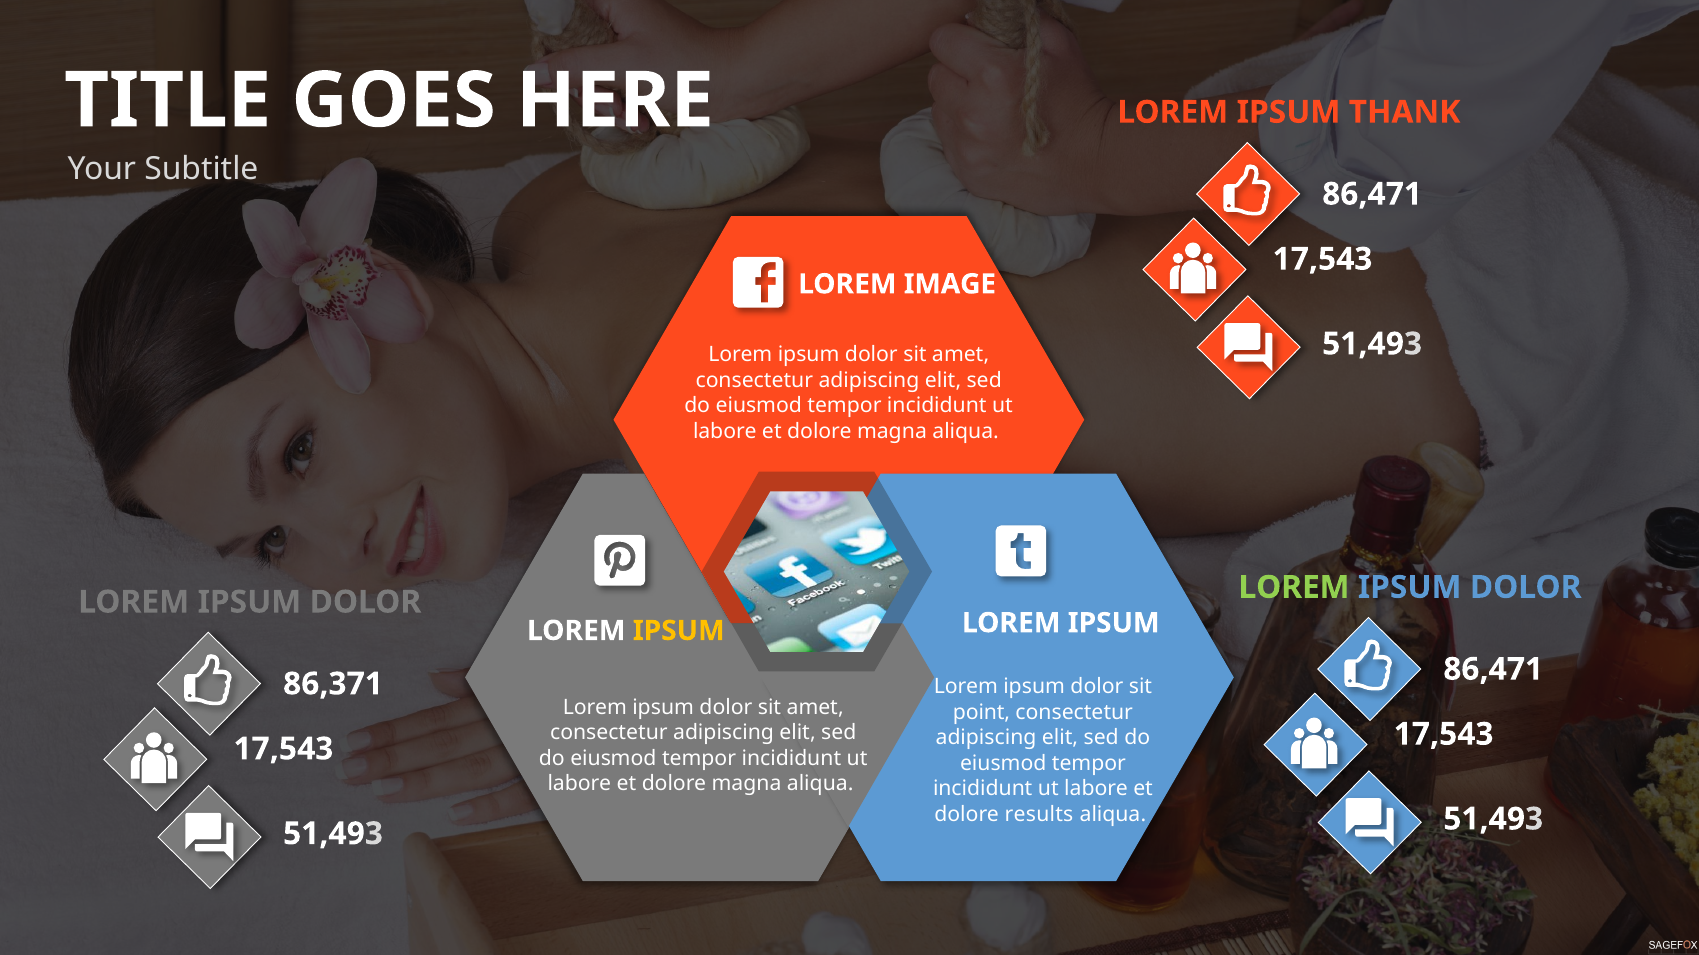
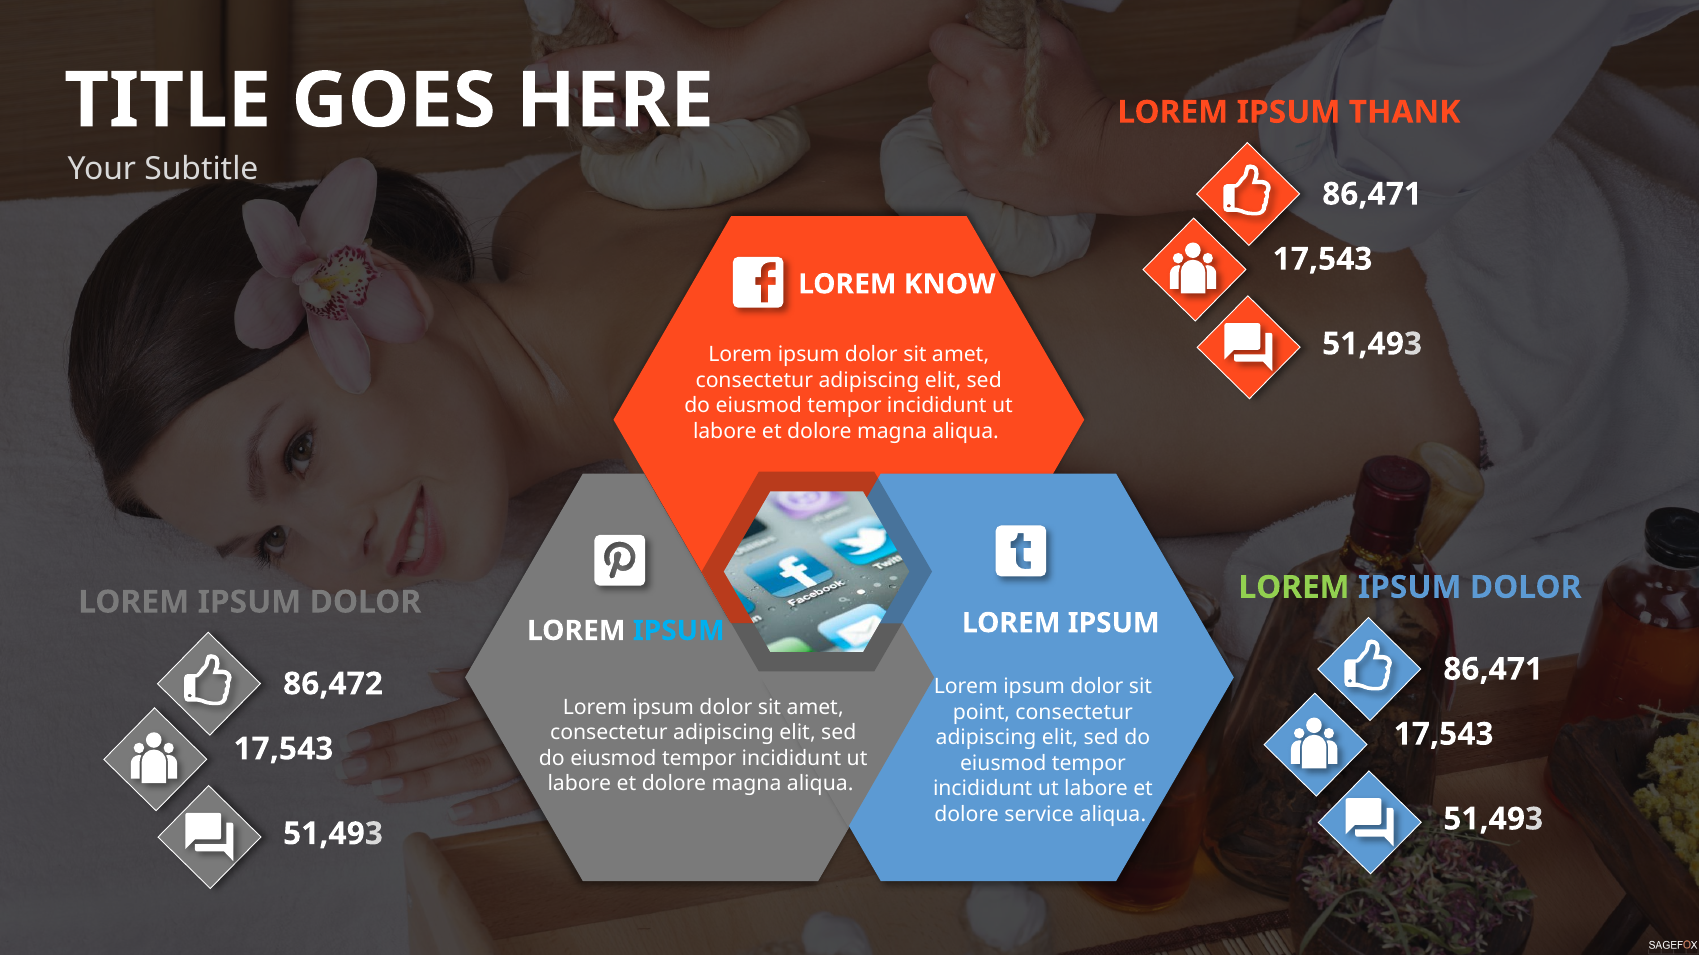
IMAGE: IMAGE -> KNOW (950, 284)
IPSUM colour: yellow -> light blue (679, 631)
86,371: 86,371 -> 86,472 (333, 684)
results: results -> service (1039, 815)
